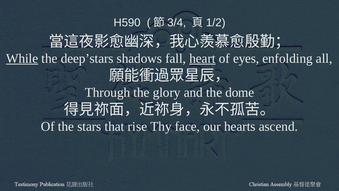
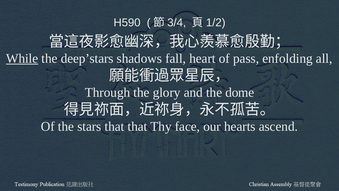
heart underline: present -> none (202, 58)
eyes: eyes -> pass (246, 58)
that rise: rise -> that (137, 126)
